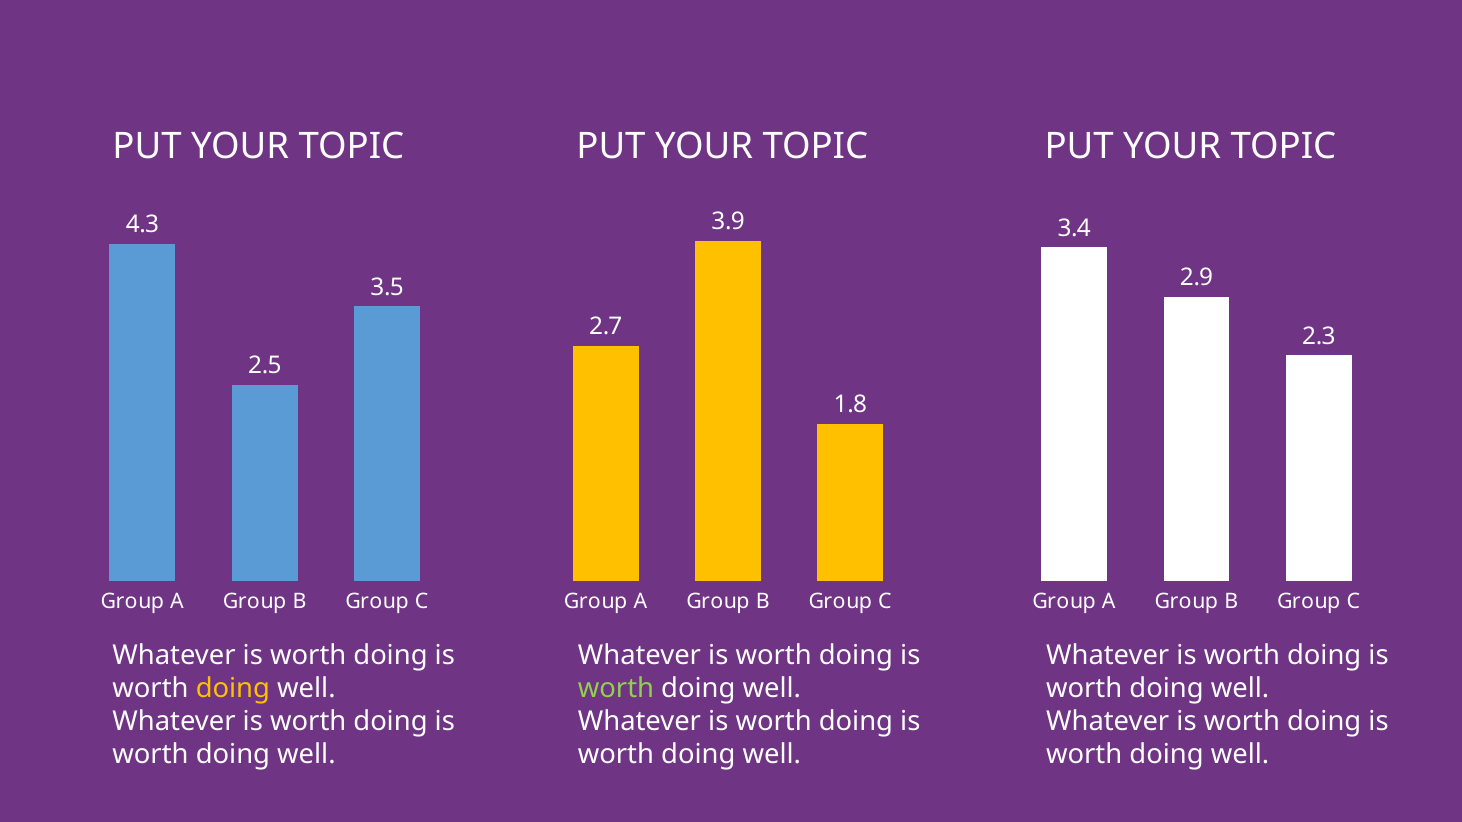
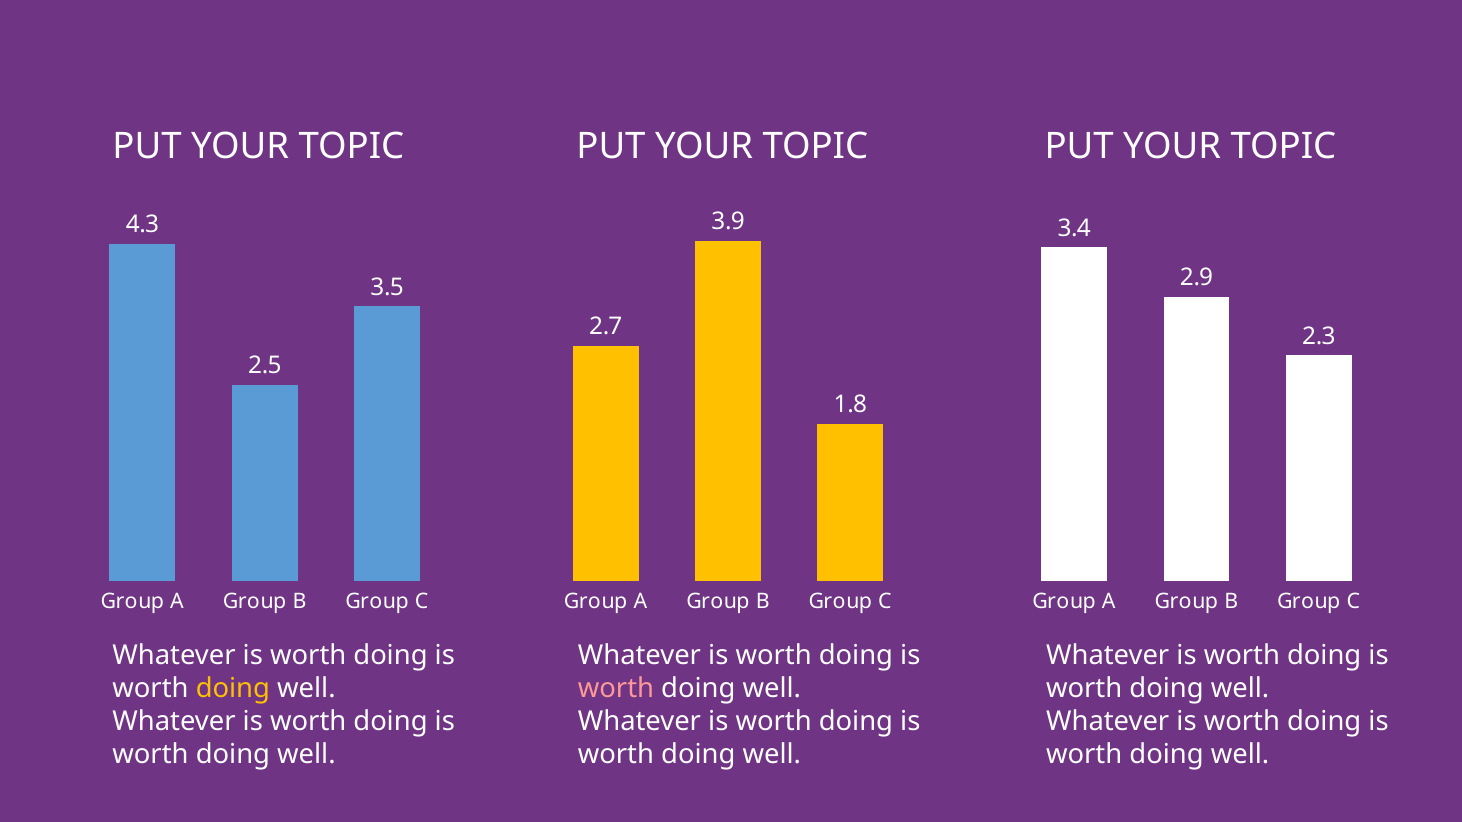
worth colour: light green -> pink (616, 689)
